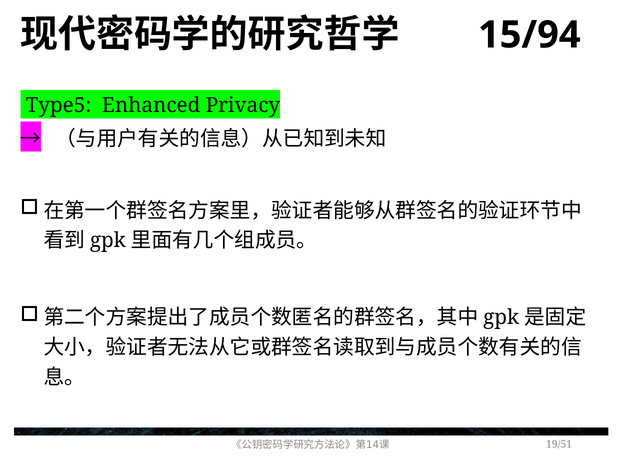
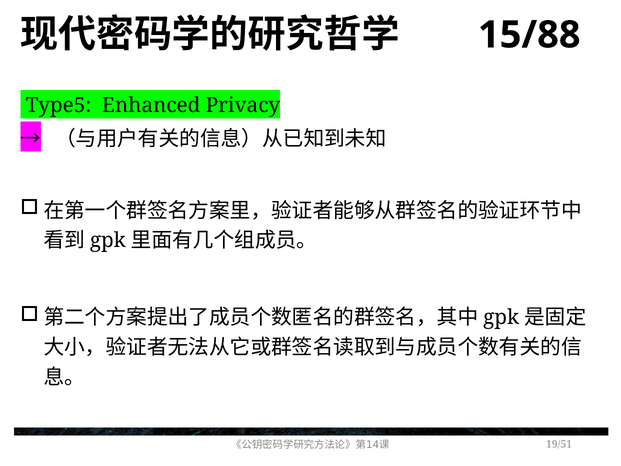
15/94: 15/94 -> 15/88 (529, 35)
